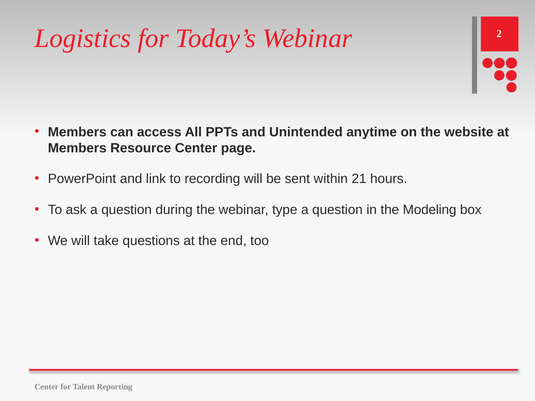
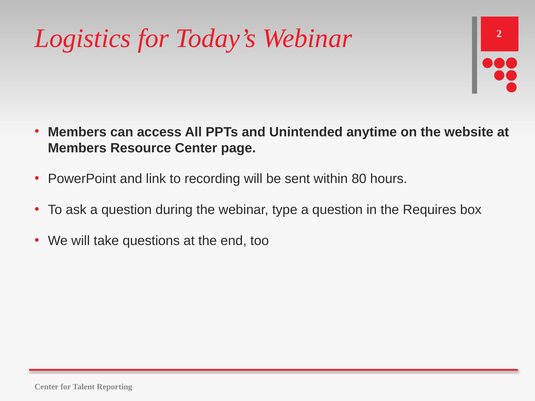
21: 21 -> 80 (359, 179)
Modeling: Modeling -> Requires (430, 210)
